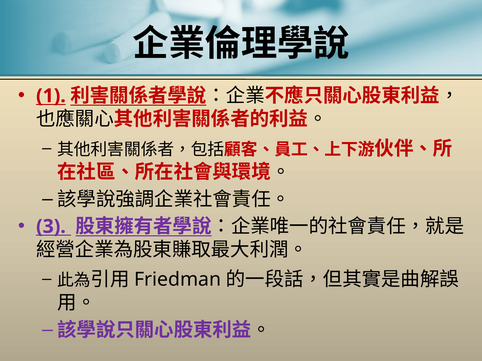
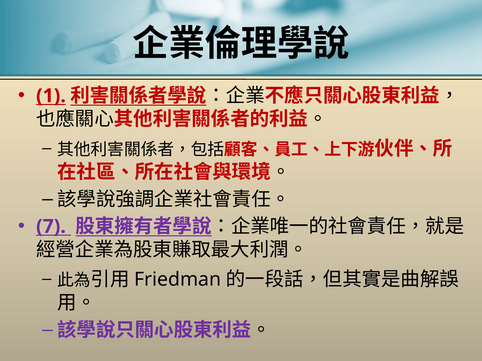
3: 3 -> 7 (51, 227)
